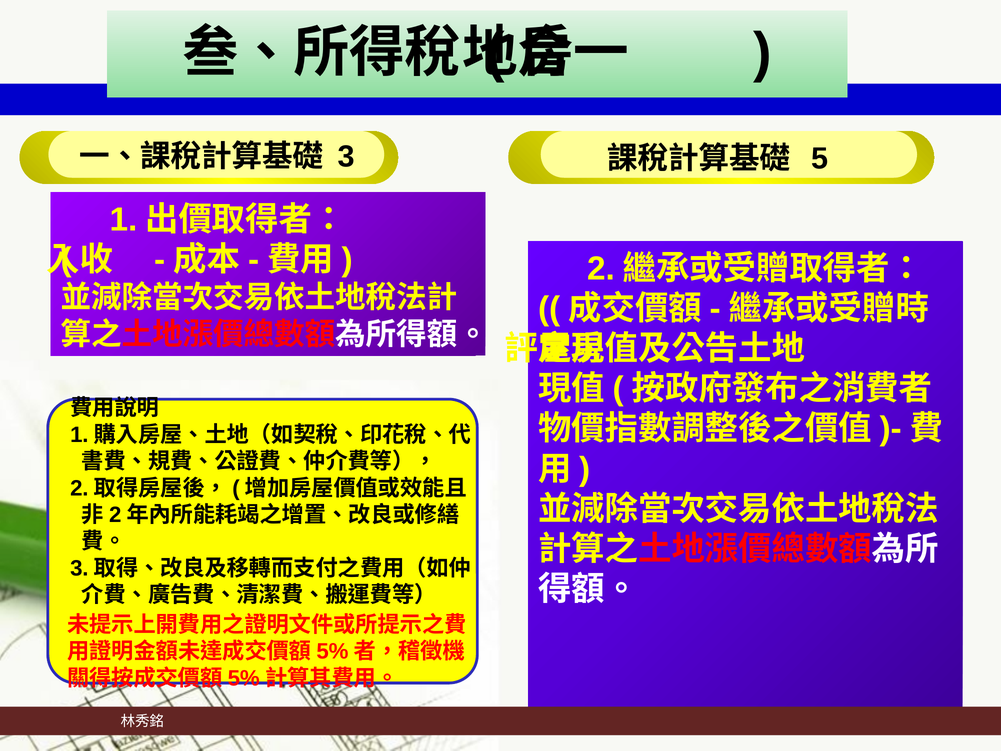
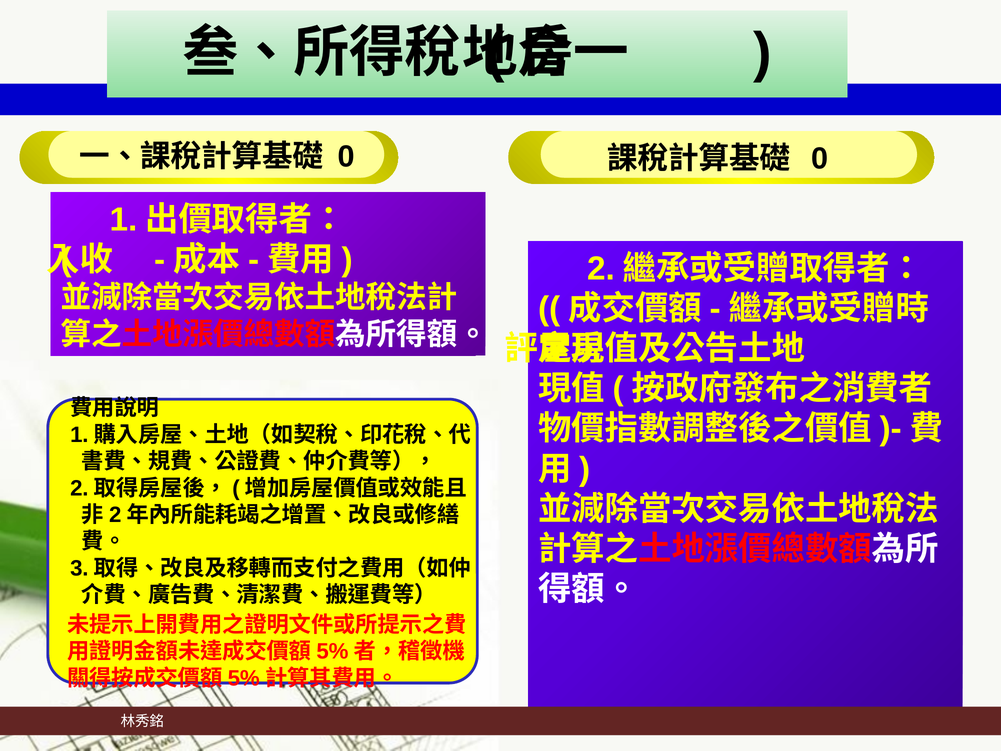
3: 3 -> 0 (346, 156)
5: 5 -> 0 (820, 159)
